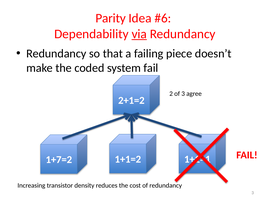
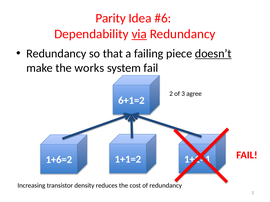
doesn’t underline: none -> present (213, 54)
coded: coded -> works (89, 68)
2+1=2: 2+1=2 -> 6+1=2 (131, 101)
1+7=2: 1+7=2 -> 1+6=2 (59, 160)
